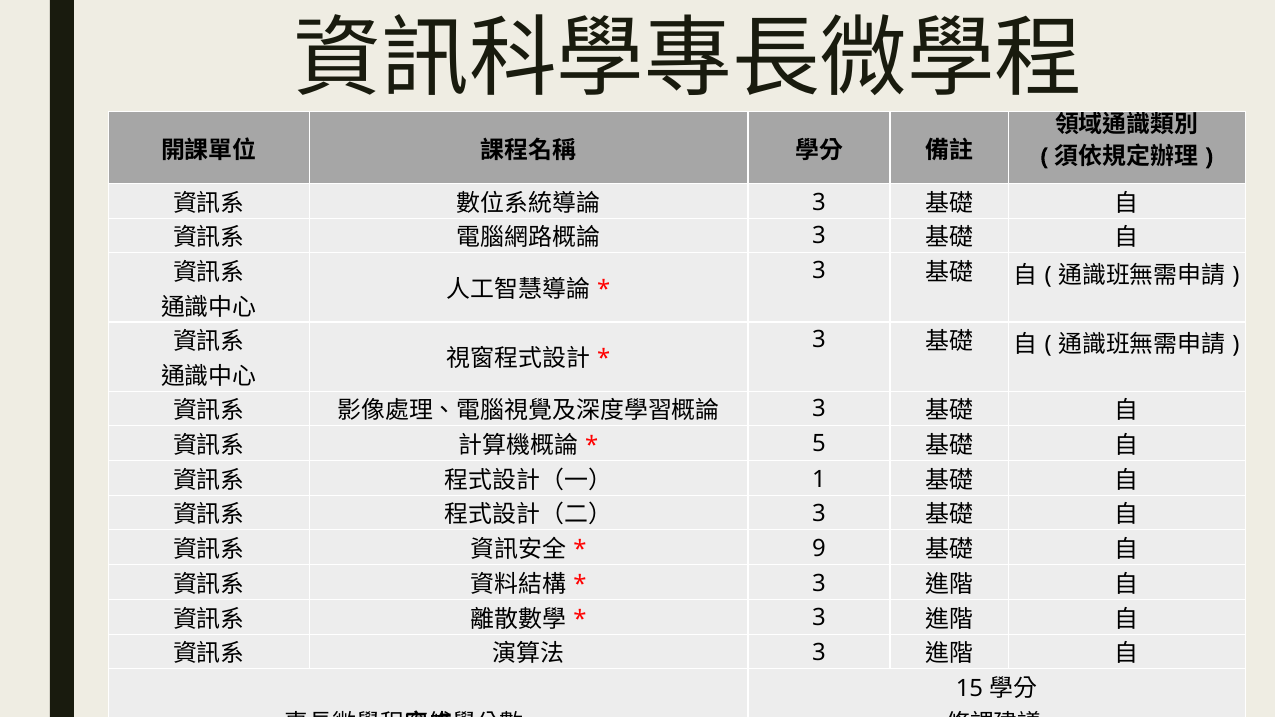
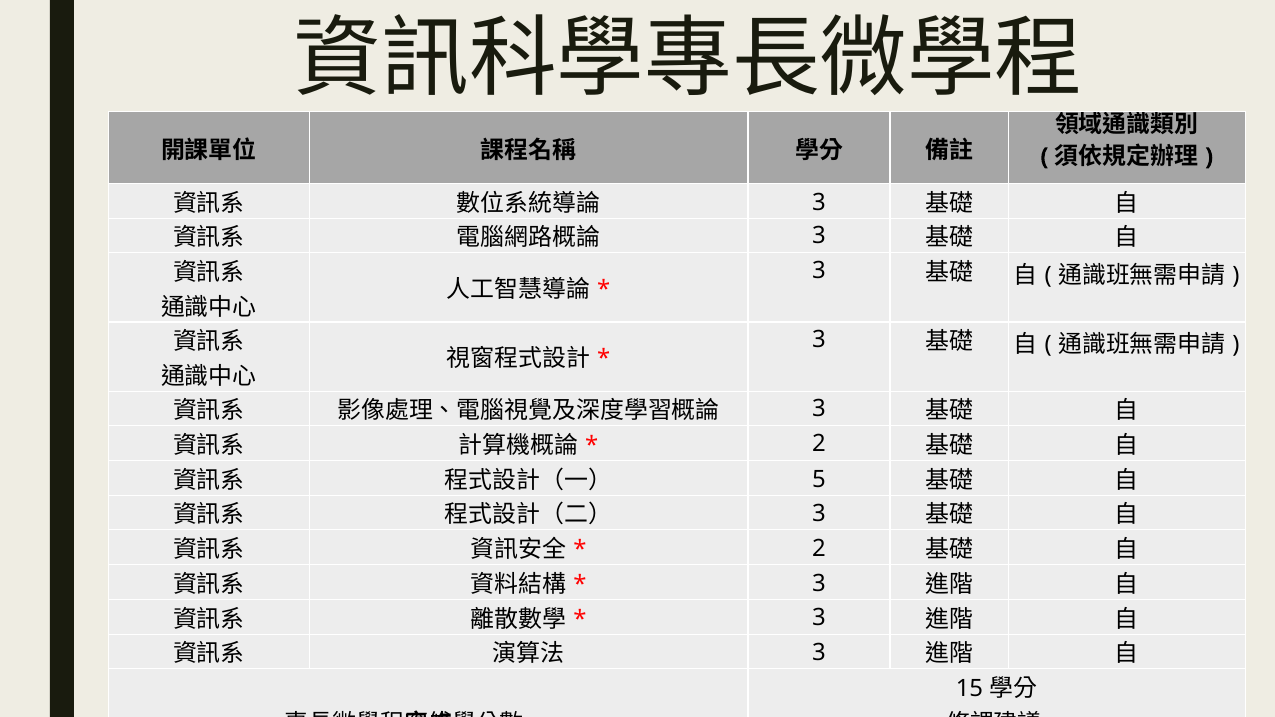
5: 5 -> 2 (819, 444)
1: 1 -> 5 (819, 479)
9: 9 -> 2 (819, 549)
